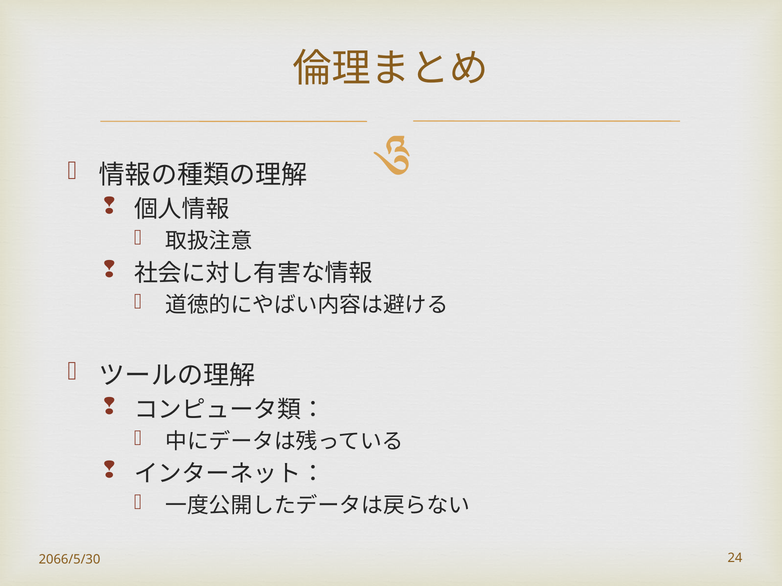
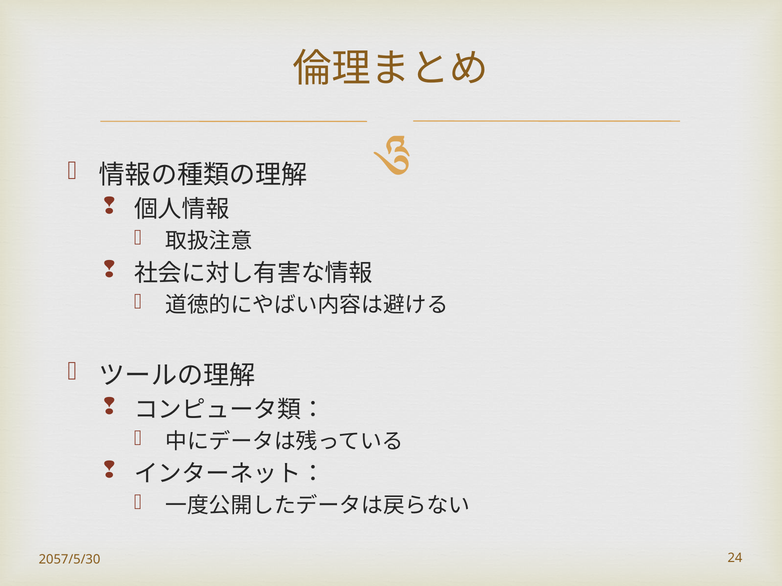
2066/5/30: 2066/5/30 -> 2057/5/30 (70, 560)
